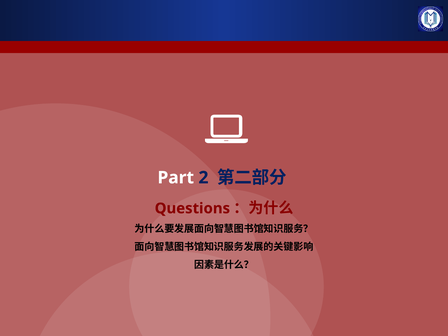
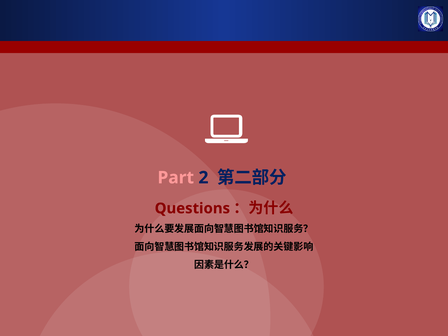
Part colour: white -> pink (176, 178)
